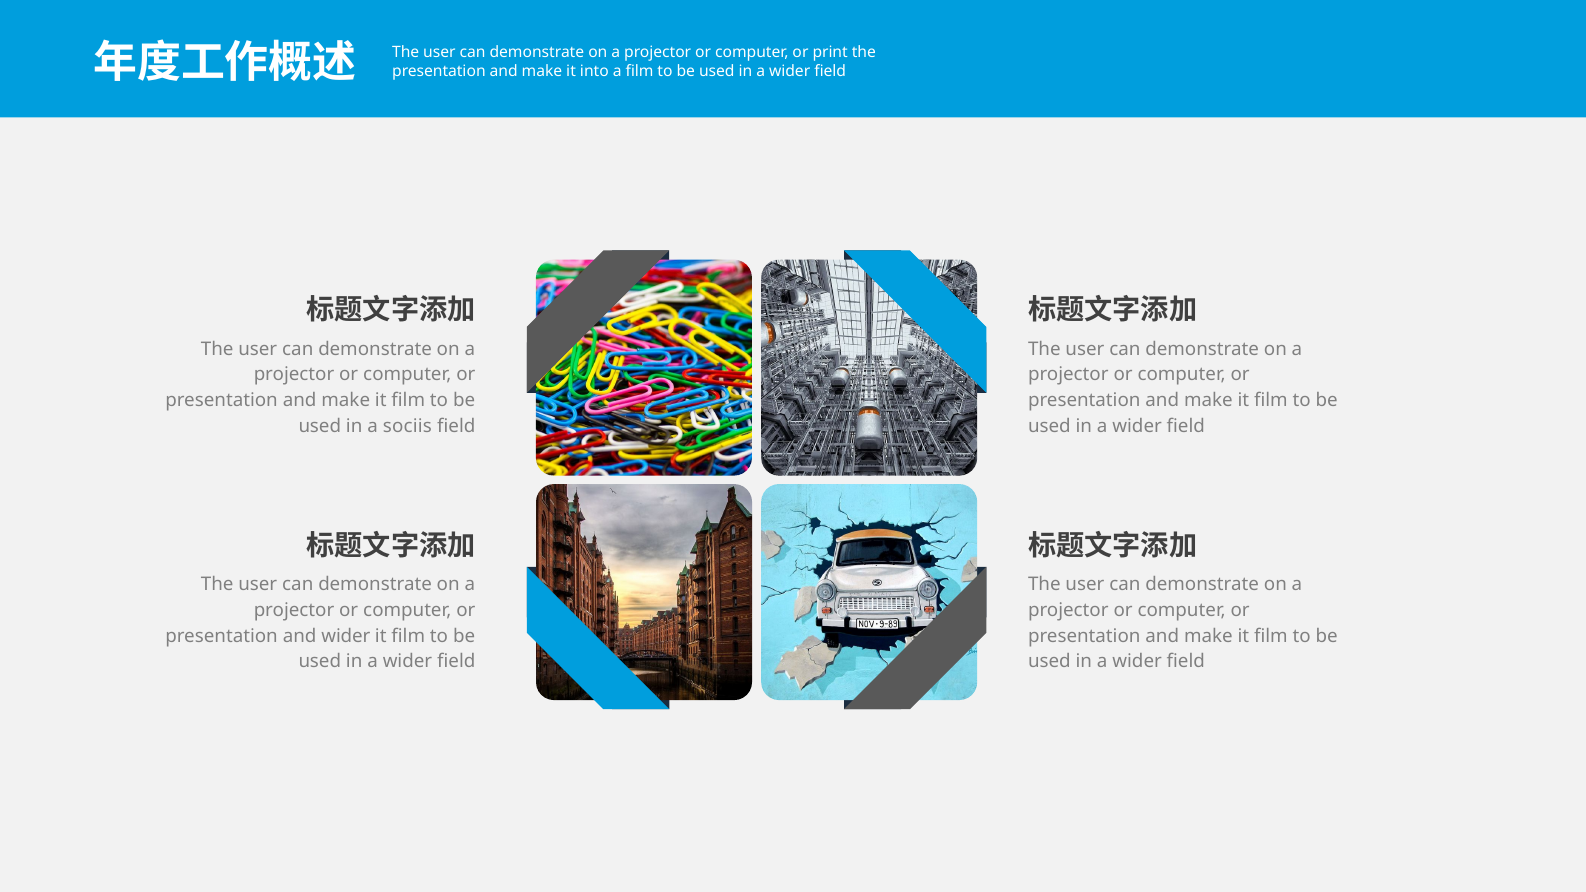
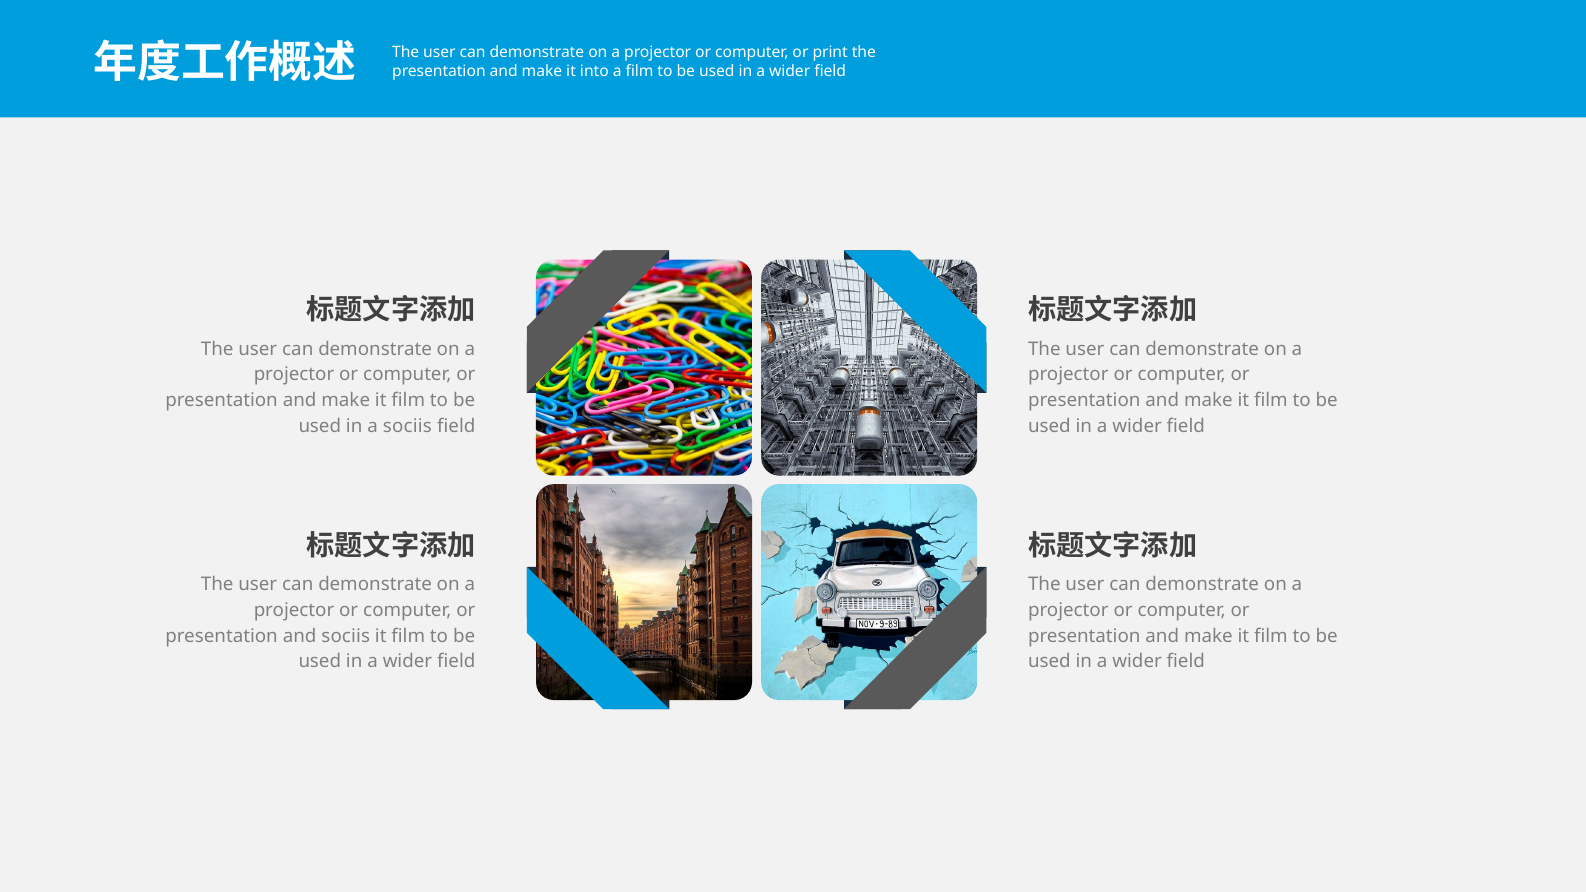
and wider: wider -> sociis (346, 636)
